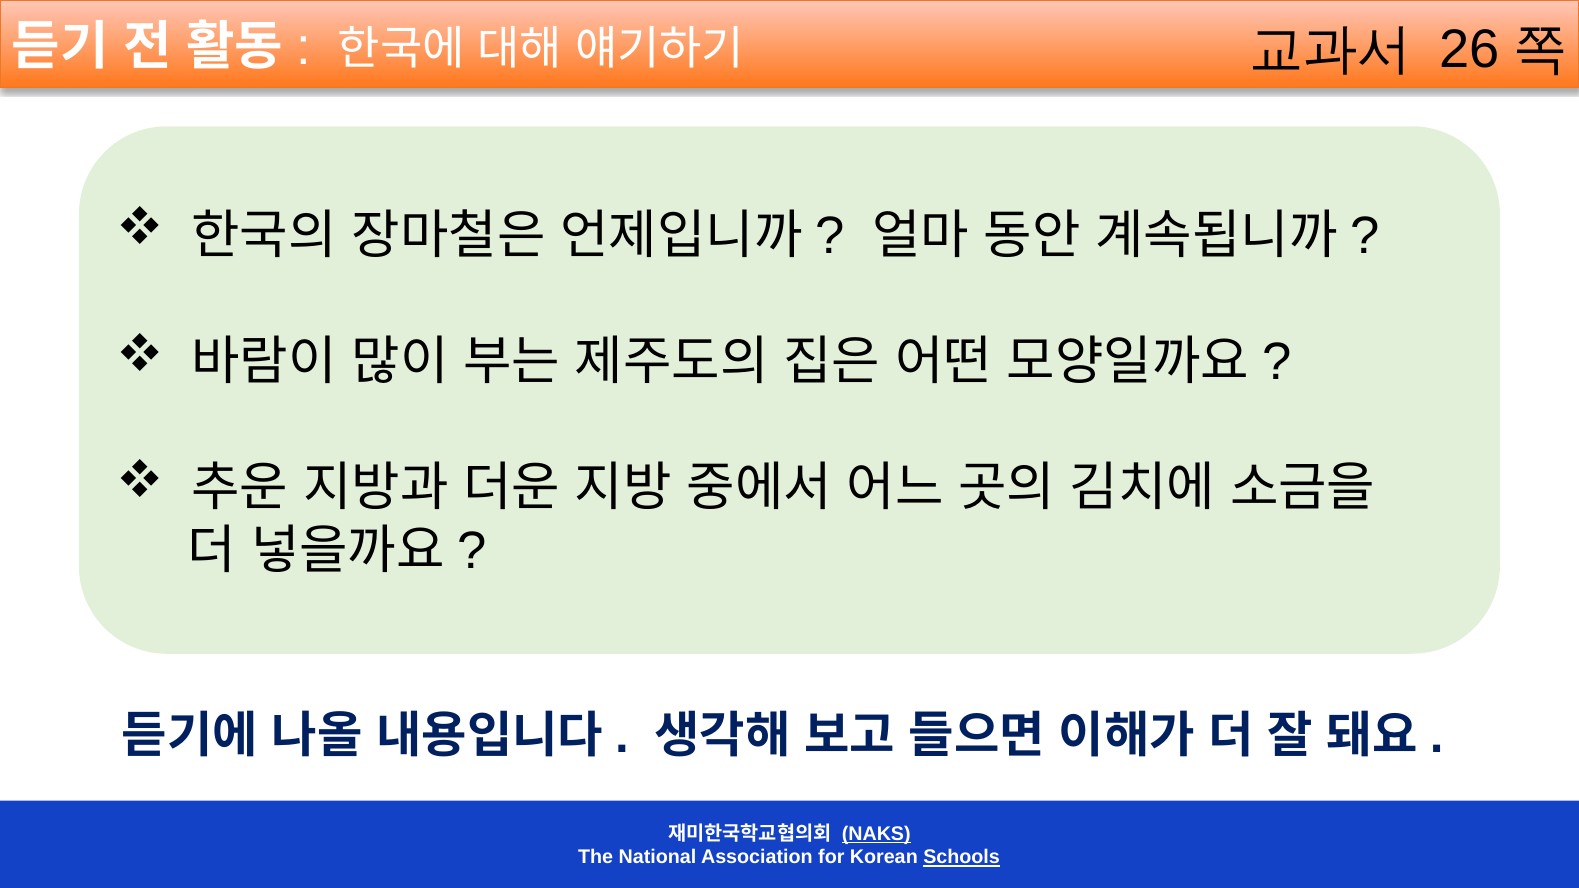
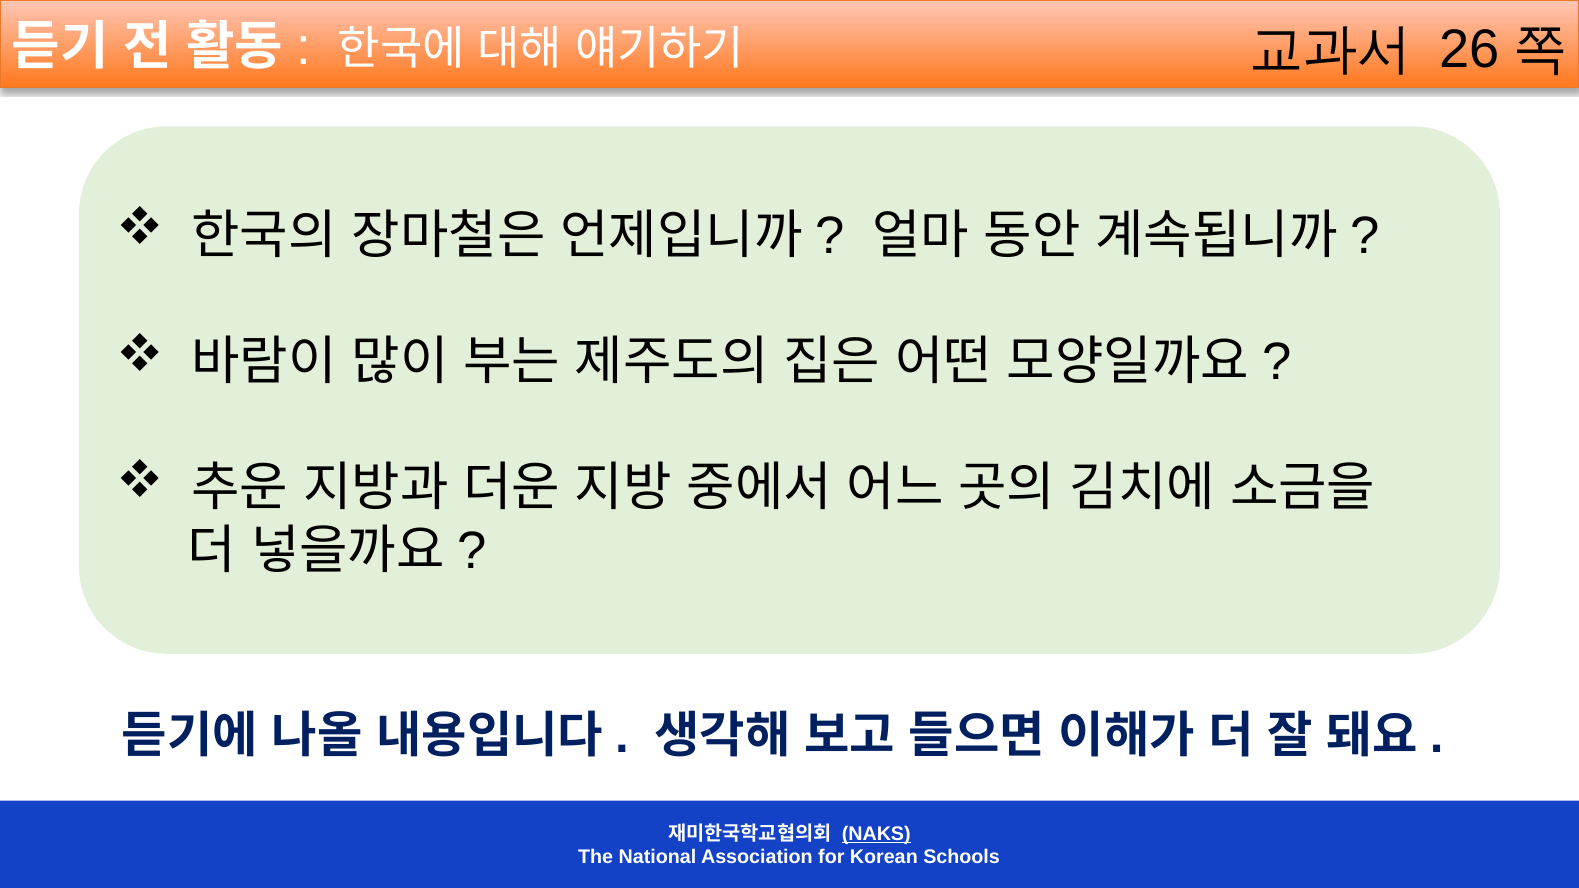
Schools underline: present -> none (962, 858)
